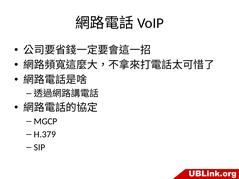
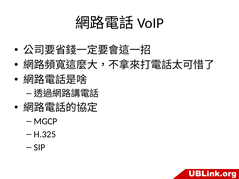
H.379: H.379 -> H.325 (45, 135)
